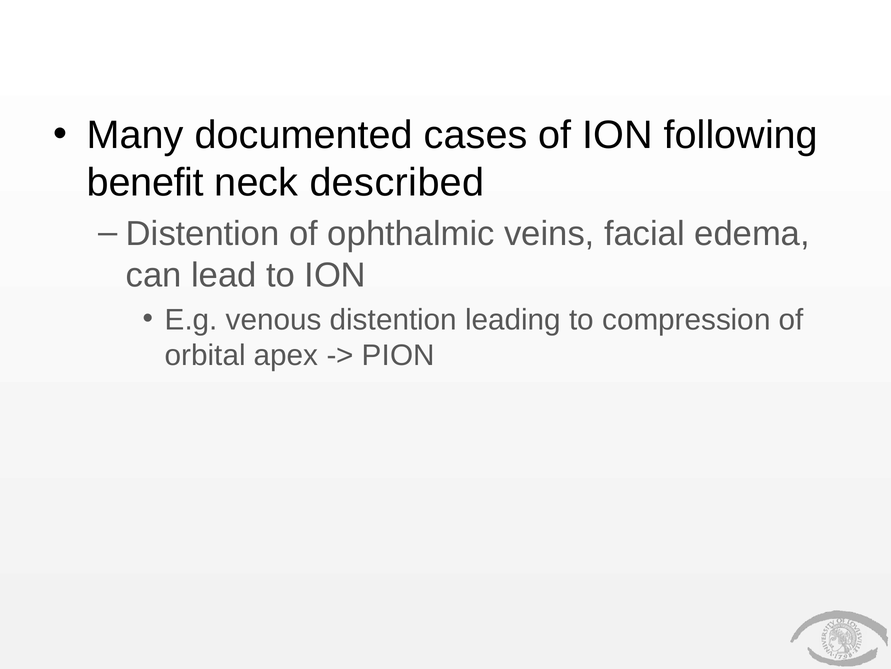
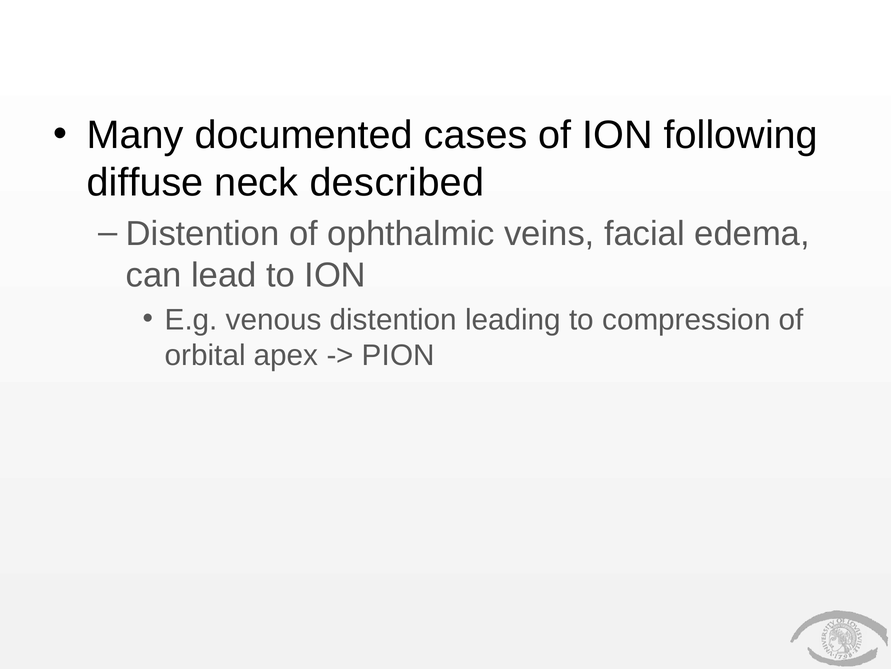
benefit: benefit -> diffuse (145, 182)
